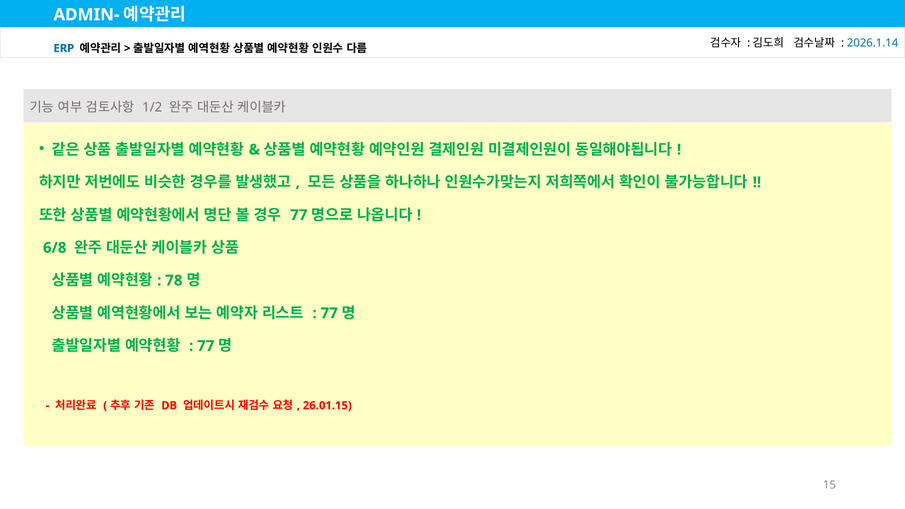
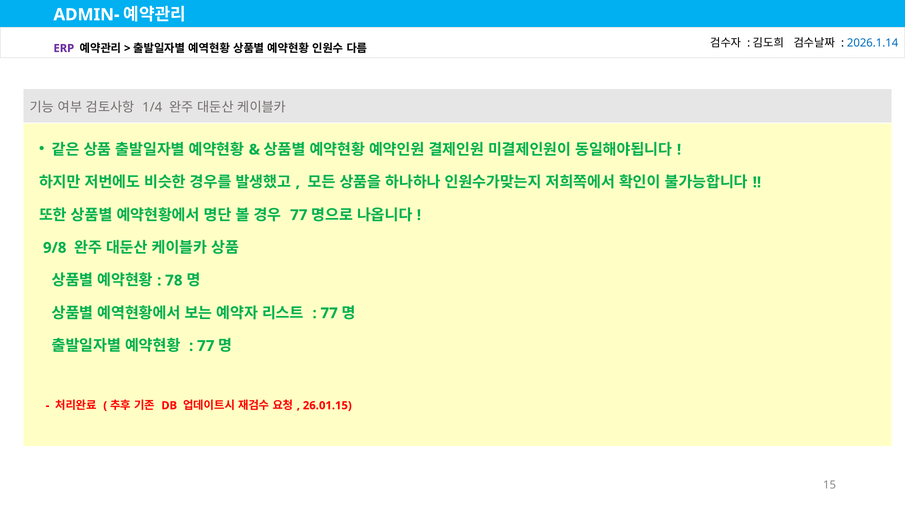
ERP colour: blue -> purple (64, 48)
1/2: 1/2 -> 1/4 (152, 108)
6/8: 6/8 -> 9/8 (55, 248)
